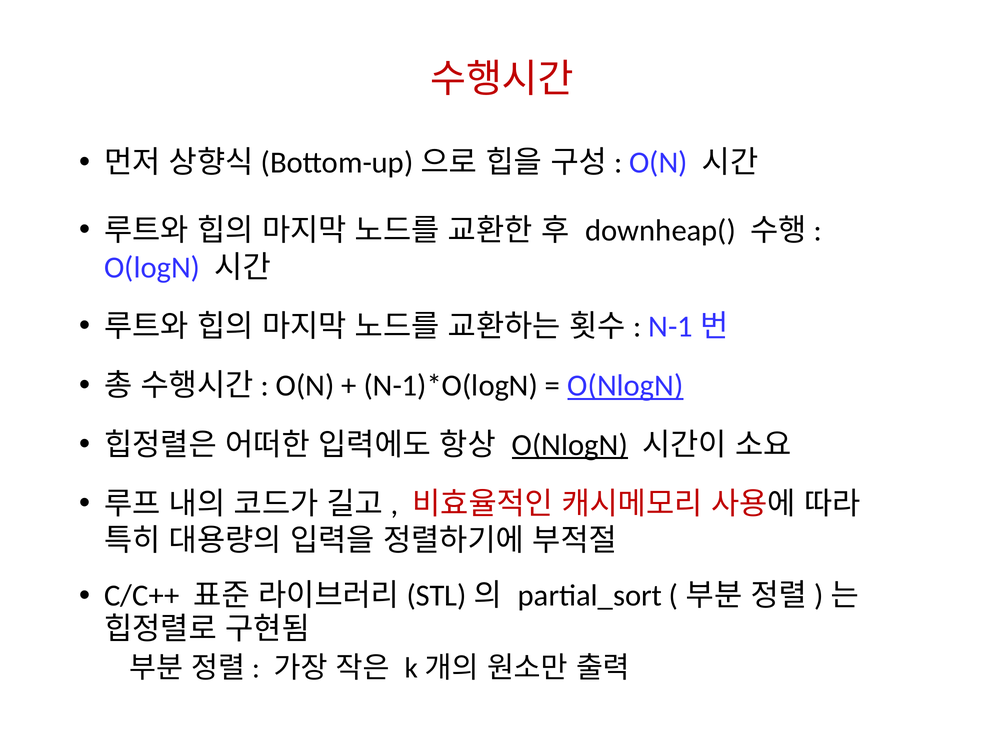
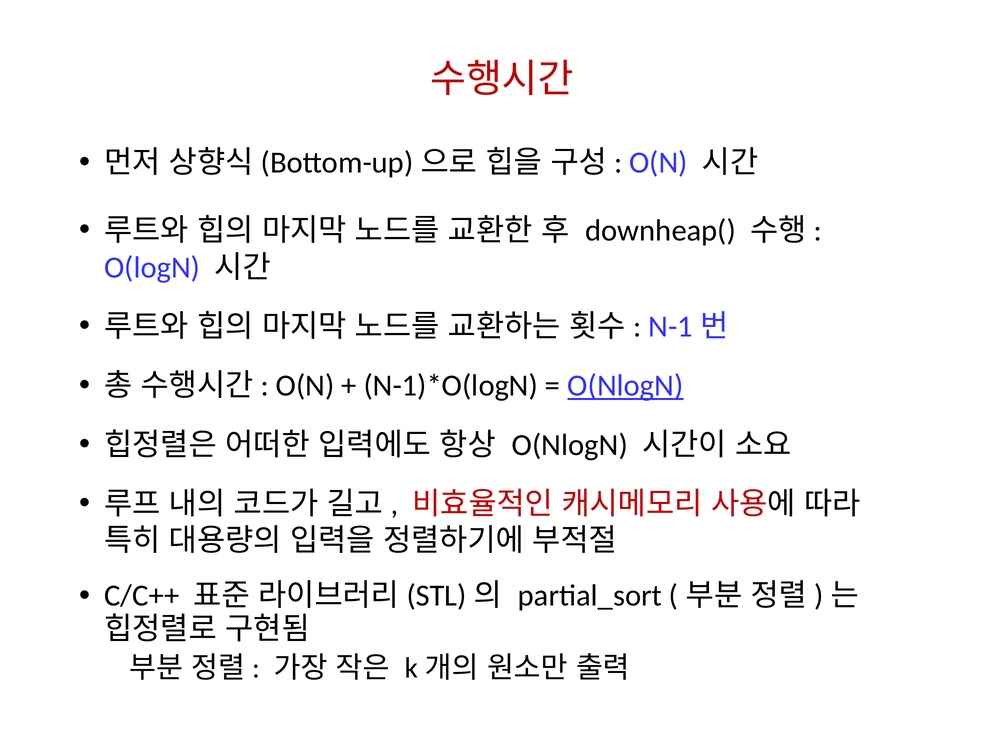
O(NlogN underline: present -> none (570, 445)
